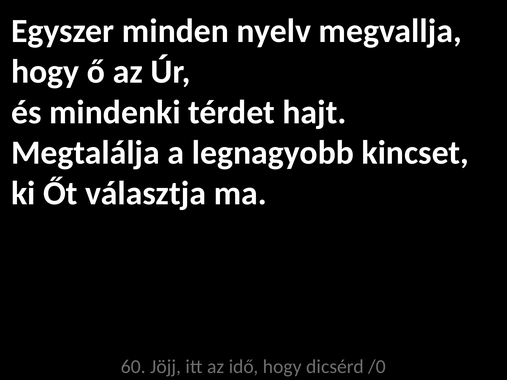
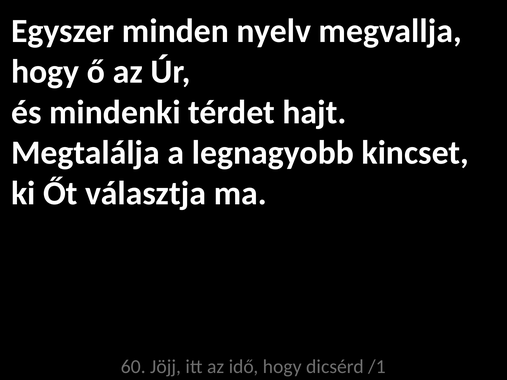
/0: /0 -> /1 (377, 367)
